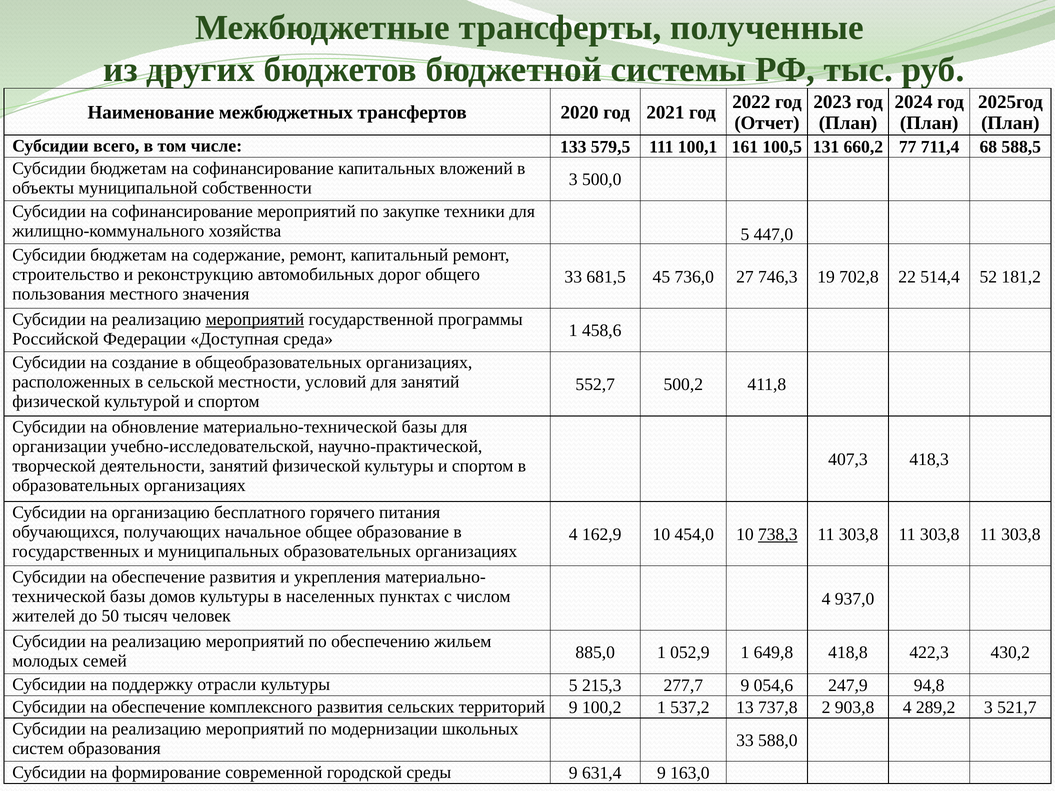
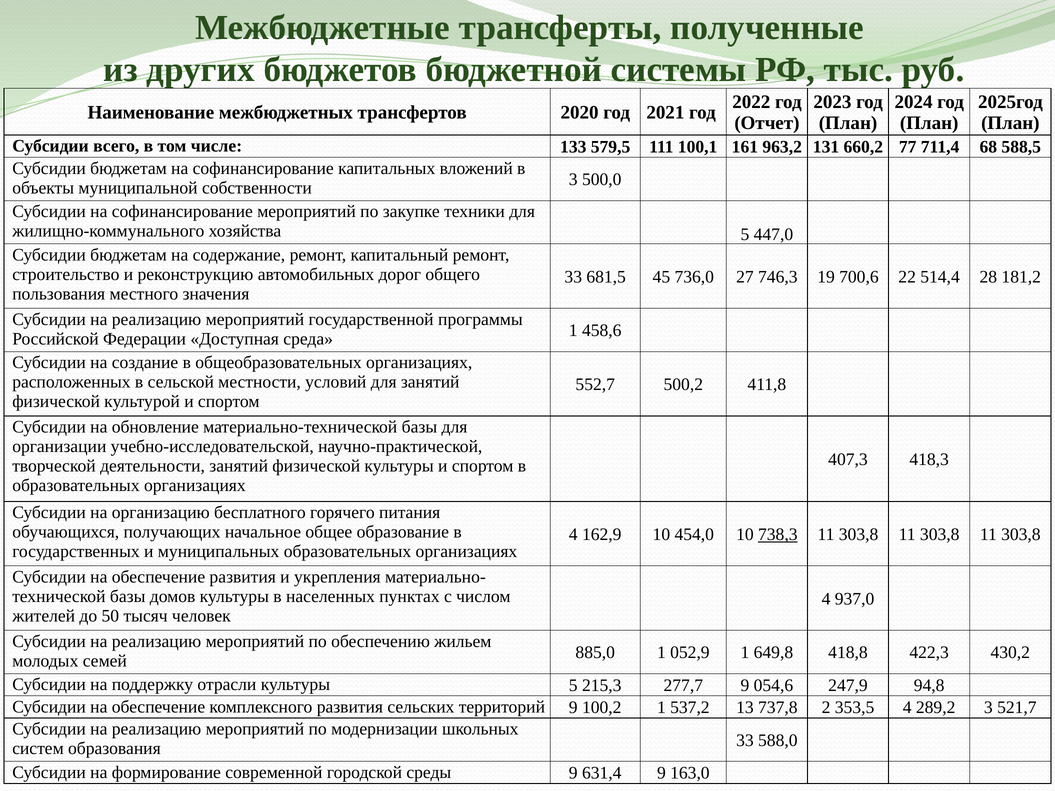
100,5: 100,5 -> 963,2 (782, 147)
702,8: 702,8 -> 700,6 (859, 277)
52: 52 -> 28 (988, 277)
мероприятий underline: present -> none (255, 319)
903,8: 903,8 -> 353,5 (855, 708)
